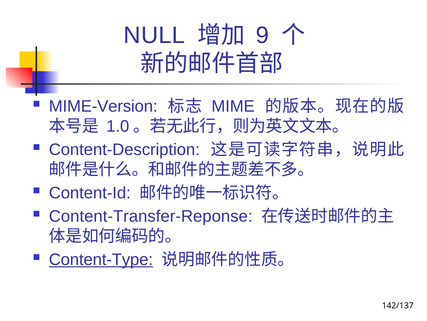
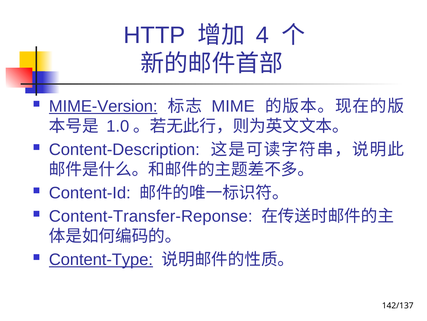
NULL: NULL -> HTTP (154, 35)
9: 9 -> 4 (263, 35)
MIME-Version underline: none -> present (103, 106)
